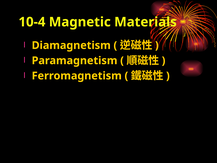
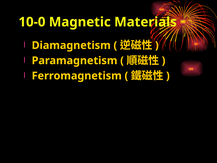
10-4: 10-4 -> 10-0 (32, 22)
